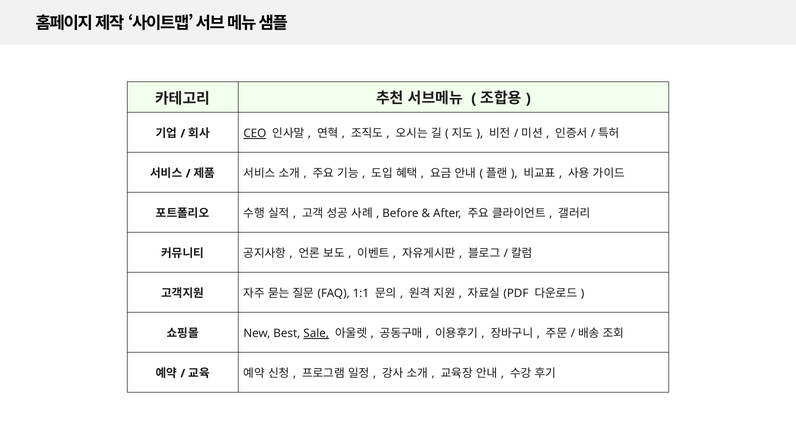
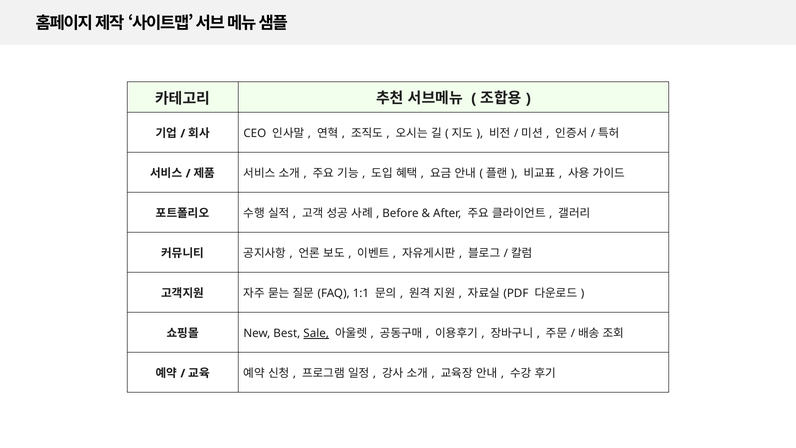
CEO underline: present -> none (255, 133)
